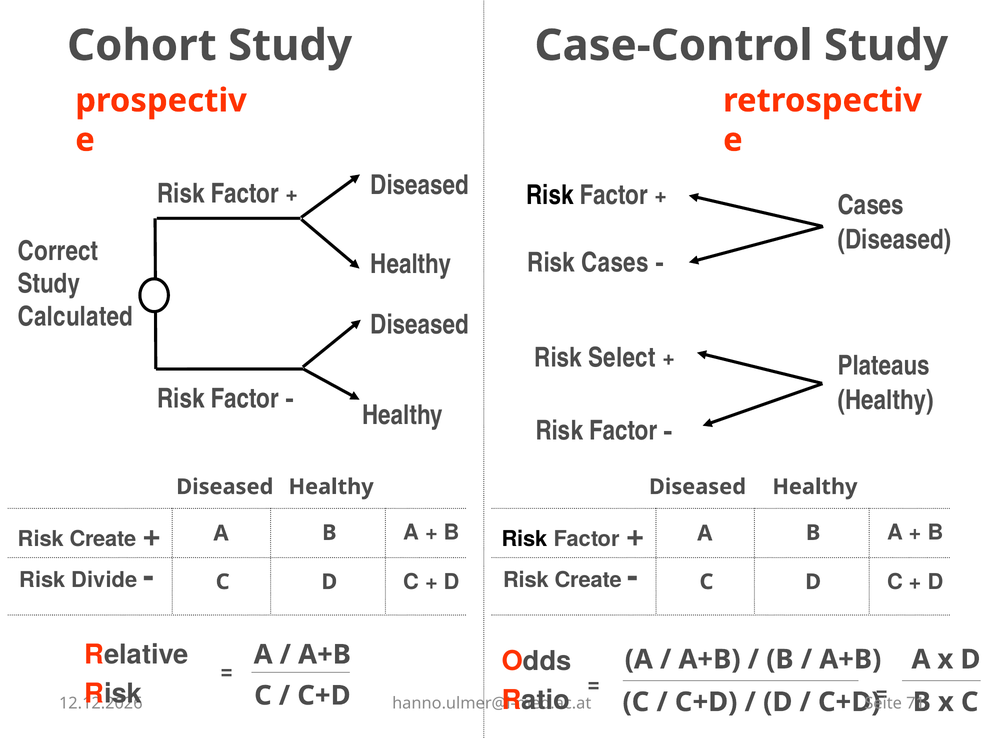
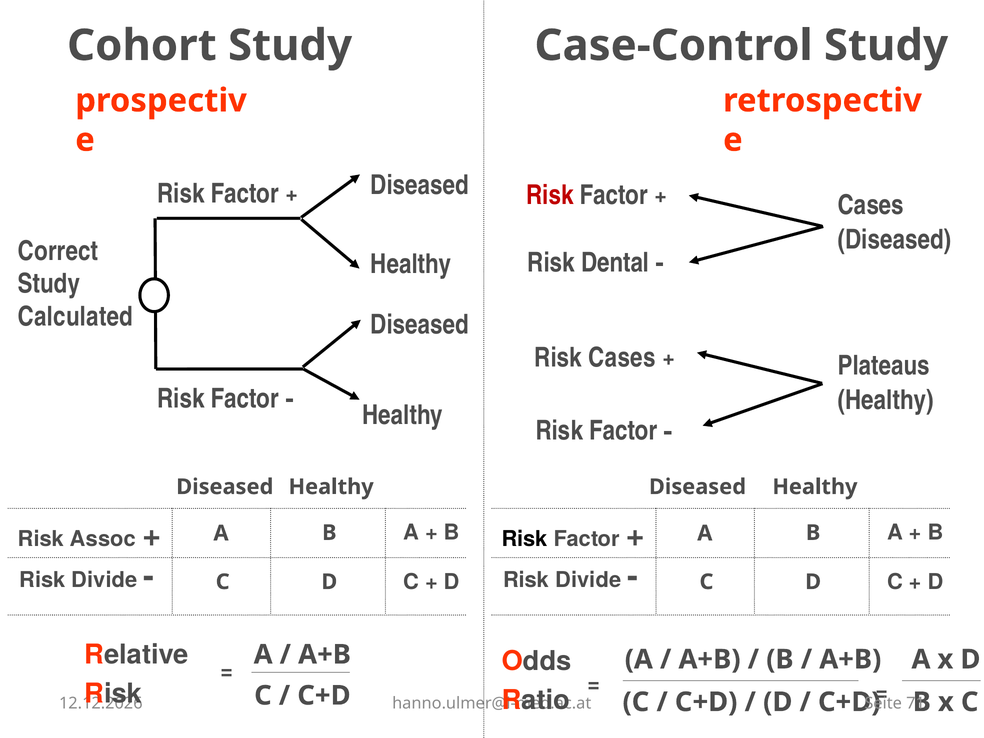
Risk colour: black -> red (550, 195)
Risk Cases: Cases -> Dental (615, 263)
Risk Select: Select -> Cases (622, 358)
Create: Create -> Assoc (103, 539)
Create: Create -> Divide (588, 580)
